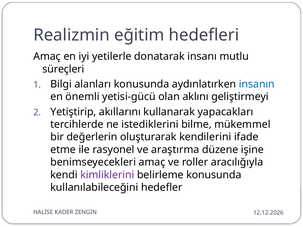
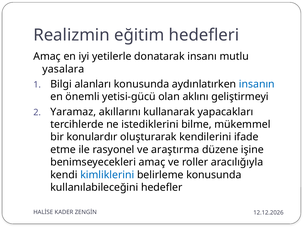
süreçleri: süreçleri -> yasalara (63, 69)
Yetiştirip: Yetiştirip -> Yaramaz (73, 112)
değerlerin: değerlerin -> konulardır (92, 137)
kimliklerini colour: purple -> blue (107, 175)
